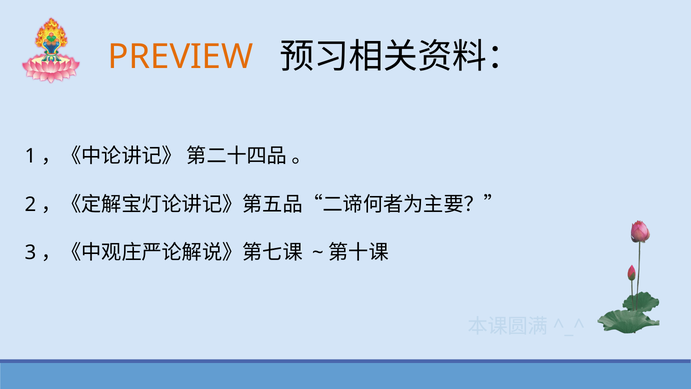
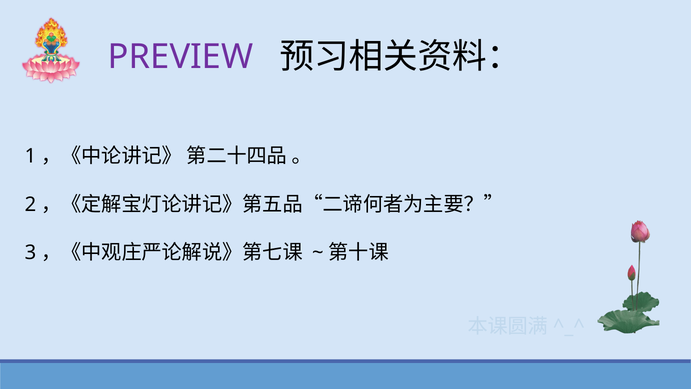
PREVIEW colour: orange -> purple (181, 57)
